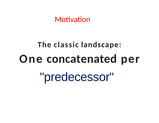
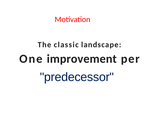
concatenated: concatenated -> improvement (82, 59)
